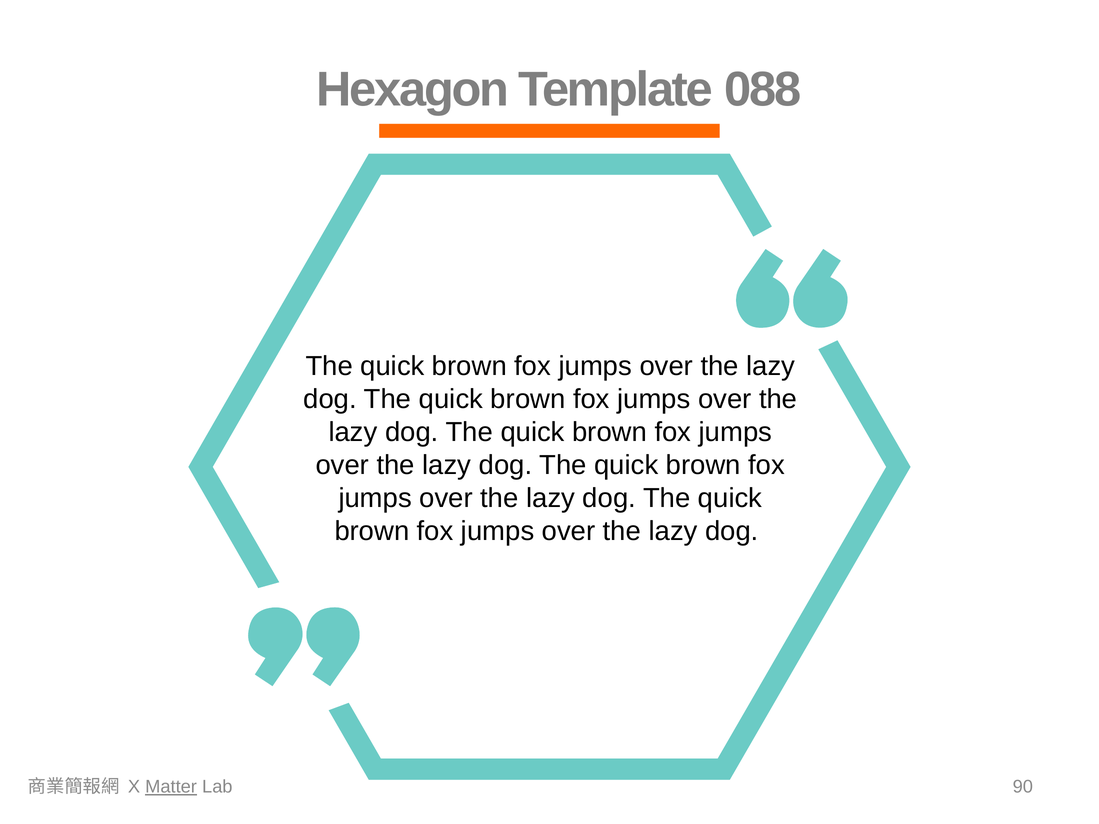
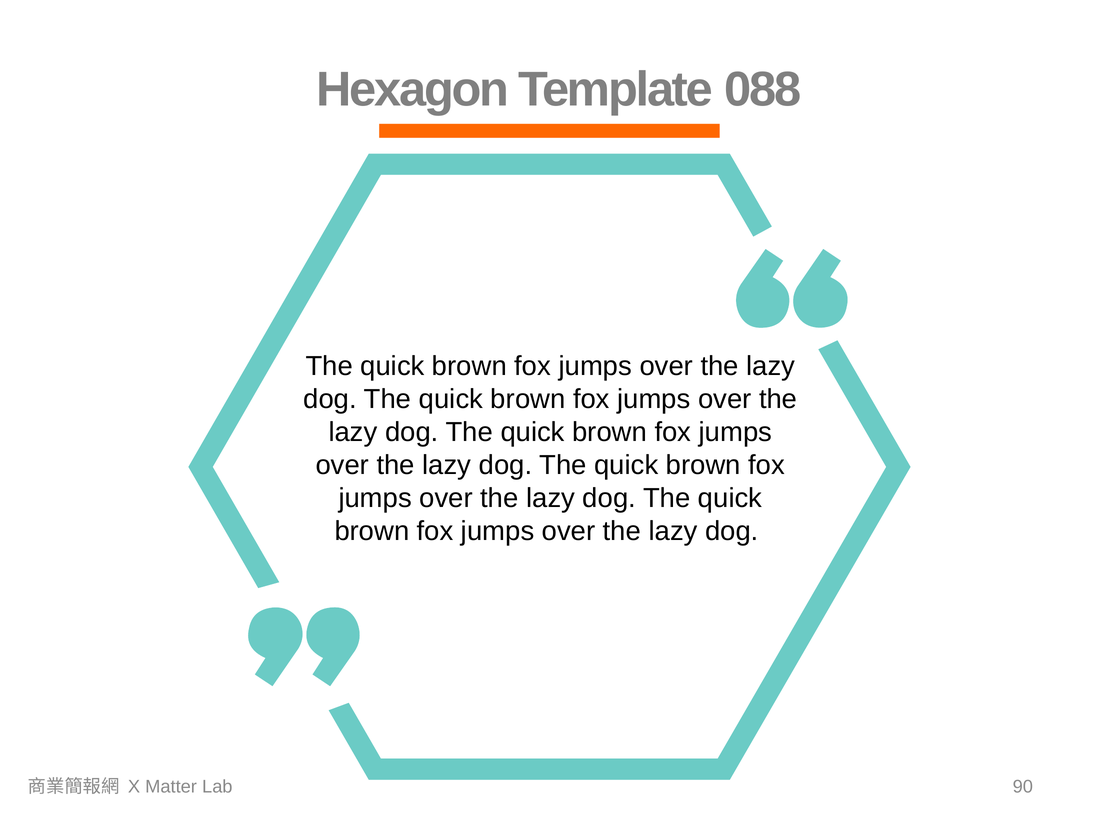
Matter underline: present -> none (171, 787)
